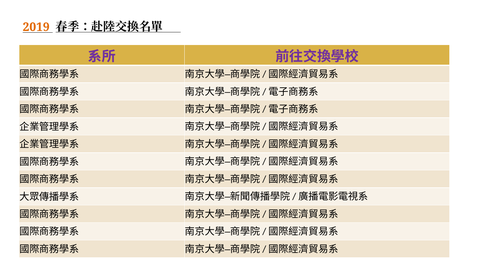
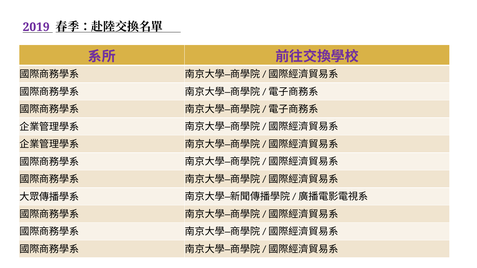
2019 colour: orange -> purple (36, 27)
